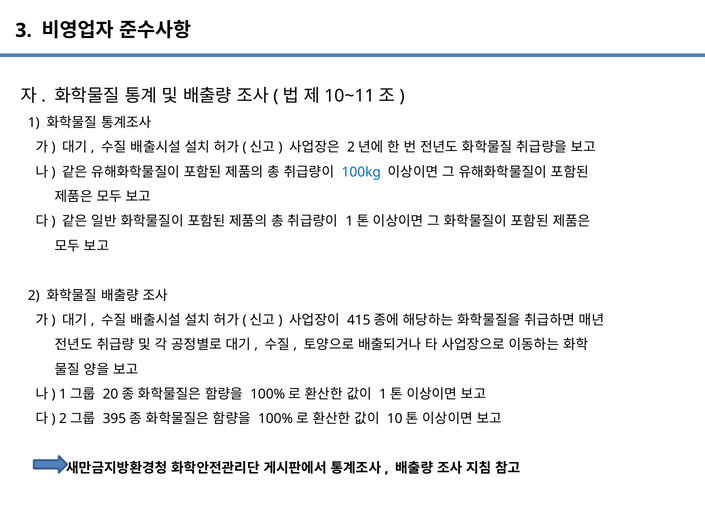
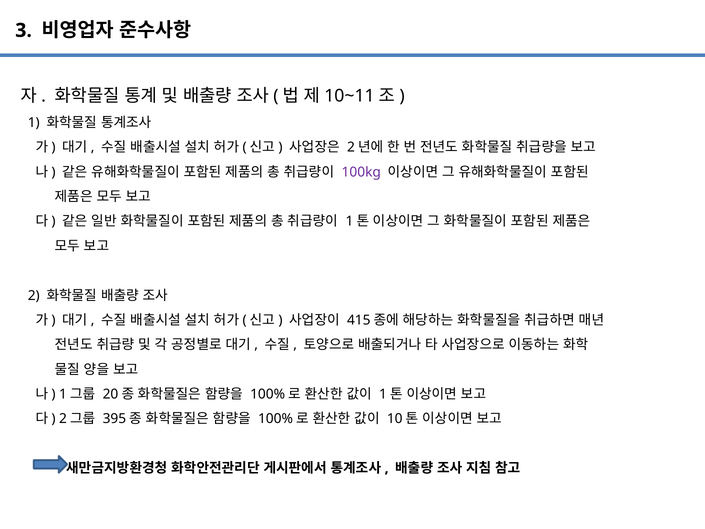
100kg colour: blue -> purple (361, 172)
